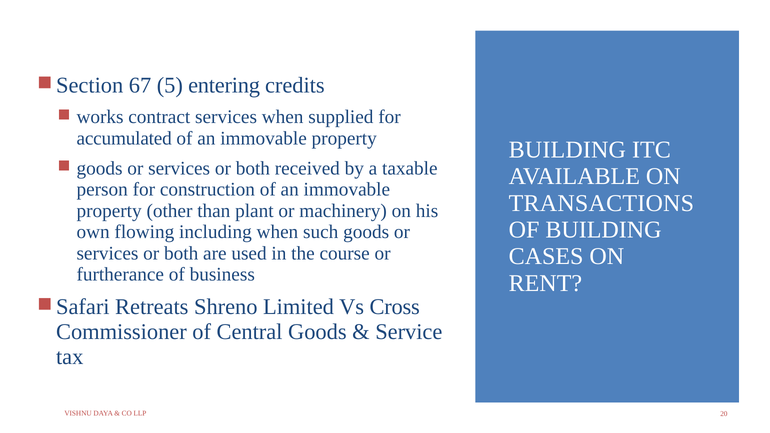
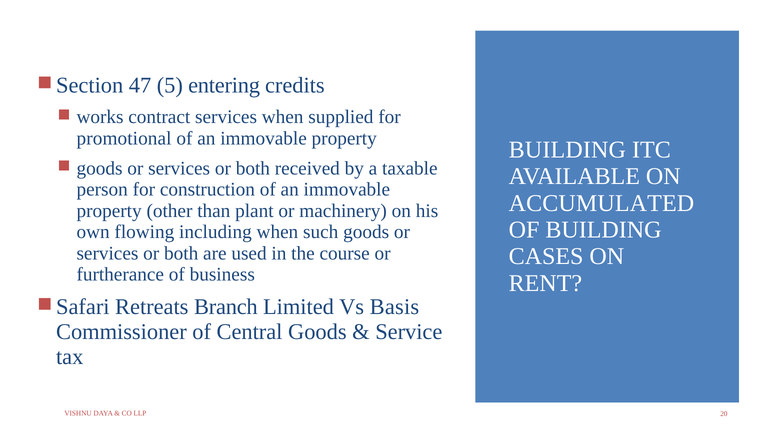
67: 67 -> 47 (140, 85)
accumulated: accumulated -> promotional (124, 138)
TRANSACTIONS: TRANSACTIONS -> ACCUMULATED (601, 203)
Shreno: Shreno -> Branch (226, 307)
Cross: Cross -> Basis (394, 307)
